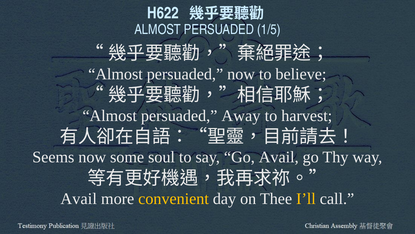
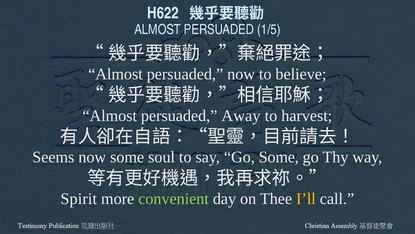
Go Avail: Avail -> Some (279, 157)
Avail: Avail -> Spirit (79, 198)
convenient colour: yellow -> light green (174, 198)
